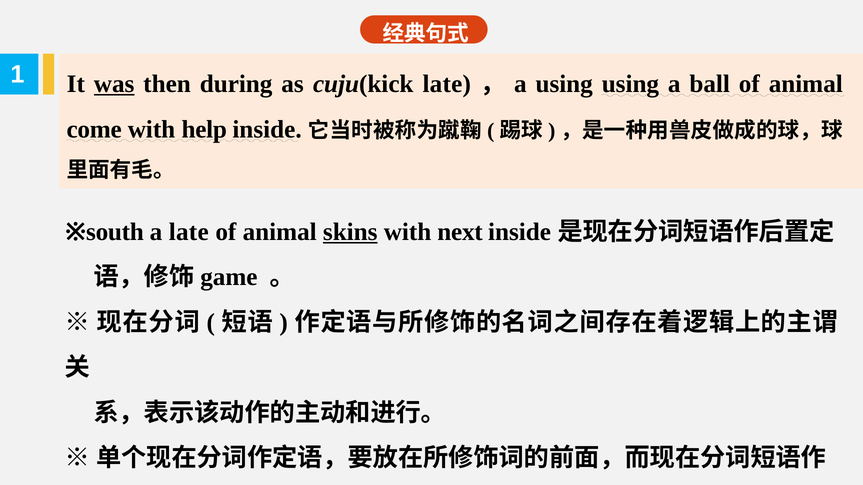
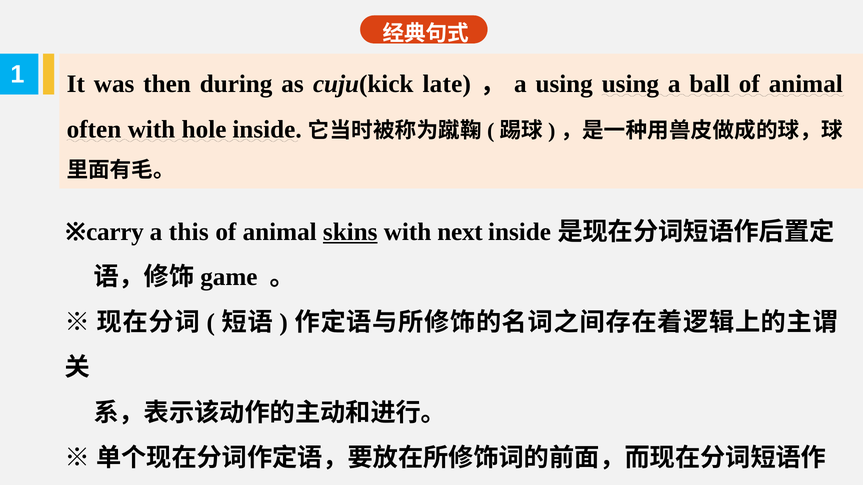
was underline: present -> none (114, 84)
come: come -> often (94, 130)
help: help -> hole (204, 130)
south: south -> carry (115, 232)
a late: late -> this (189, 232)
